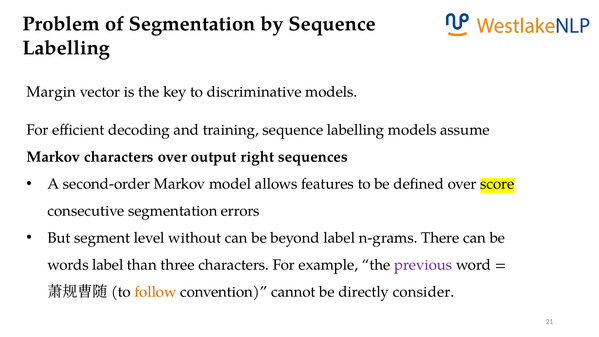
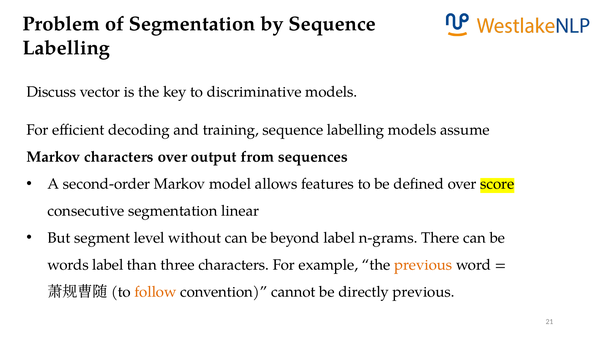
Margin: Margin -> Discuss (51, 92)
right: right -> from (257, 157)
errors: errors -> linear (240, 211)
previous colour: purple -> orange (423, 265)
directly consider: consider -> previous (424, 292)
